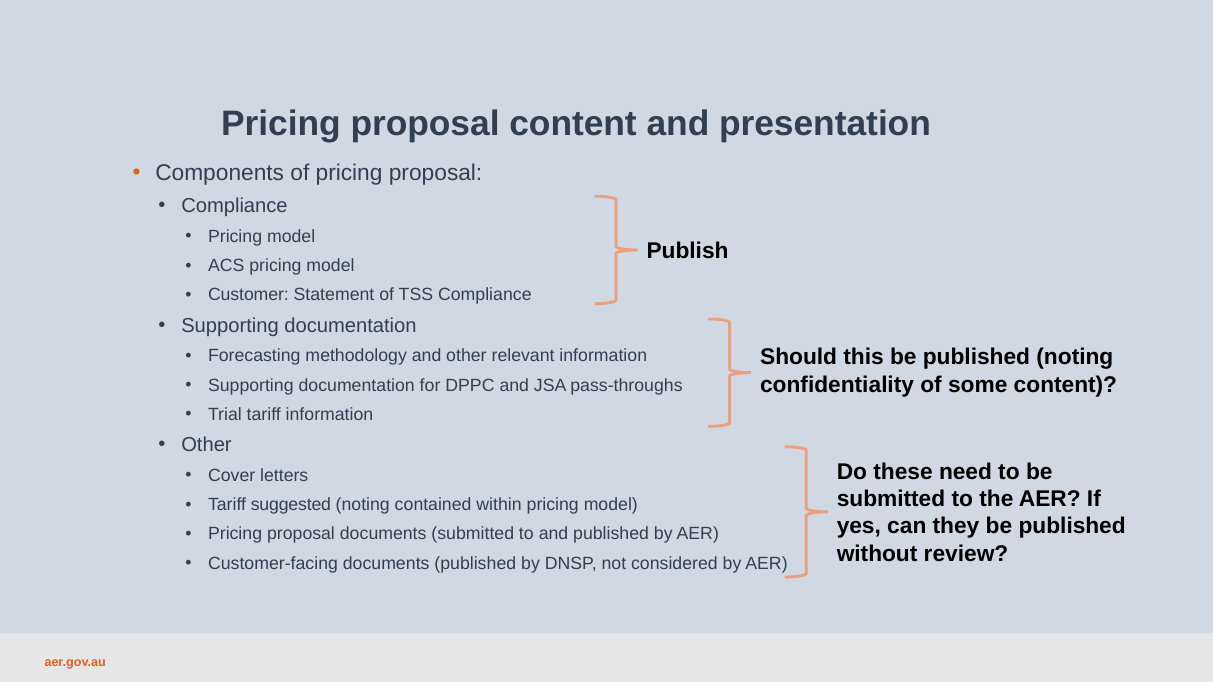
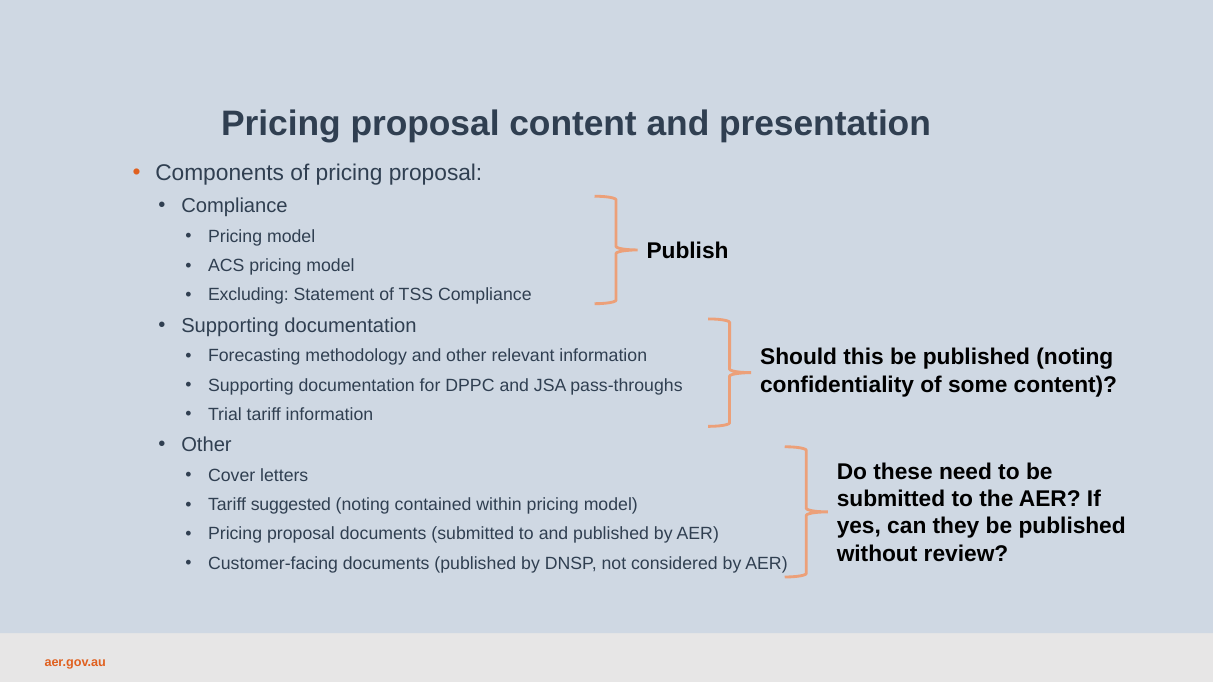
Customer: Customer -> Excluding (248, 295)
